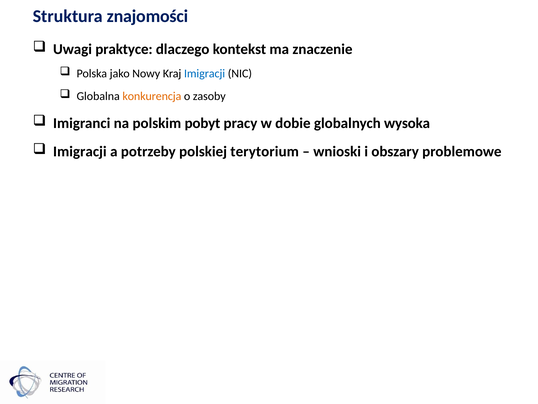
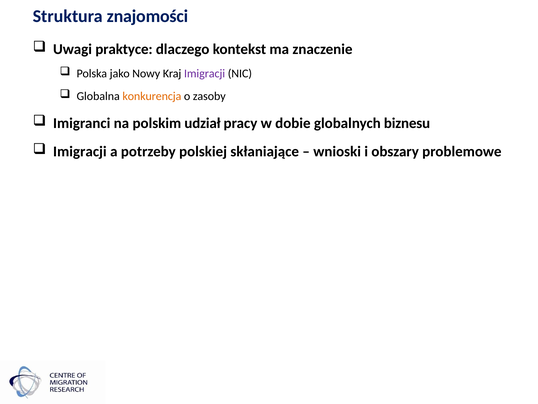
Imigracji colour: blue -> purple (205, 74)
pobyt: pobyt -> udział (202, 123)
wysoka: wysoka -> biznesu (407, 123)
terytorium: terytorium -> skłaniające (265, 151)
